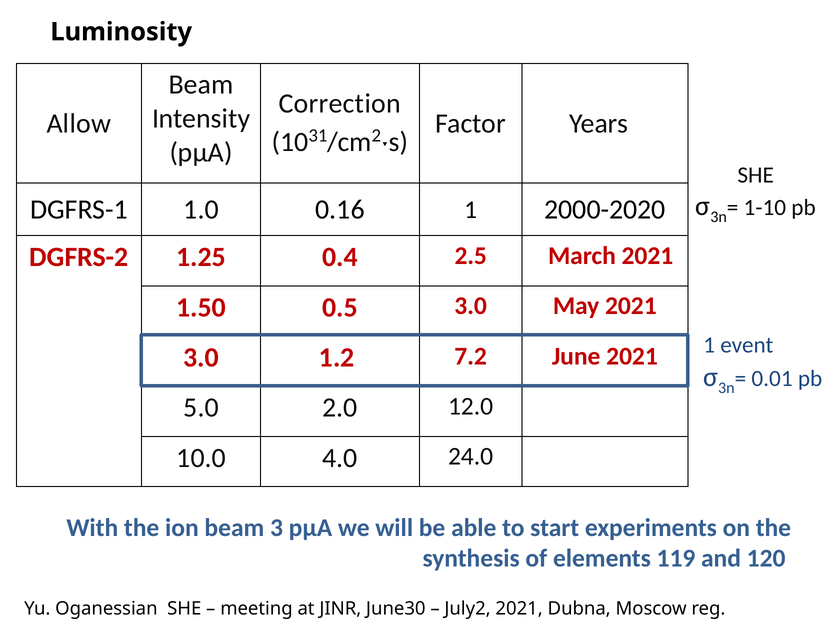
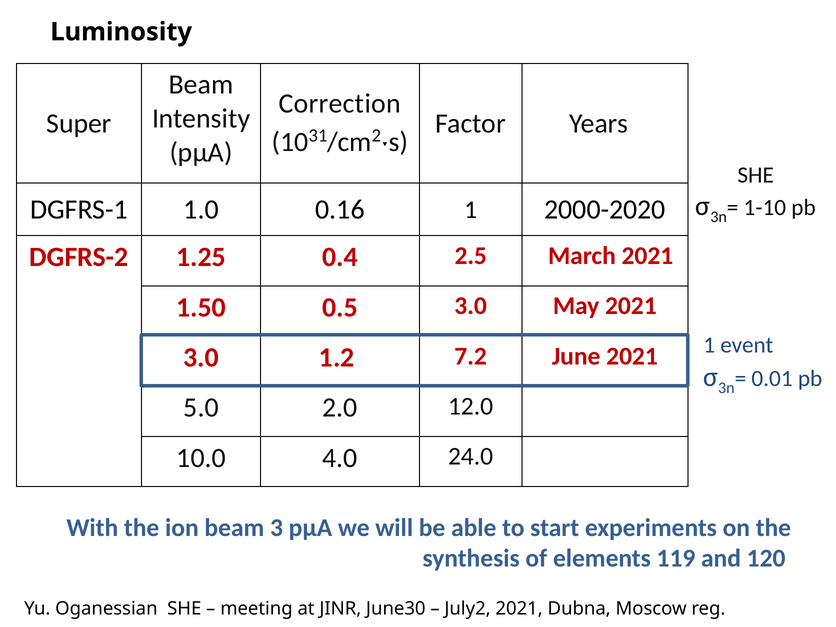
Allow: Allow -> Super (79, 123)
